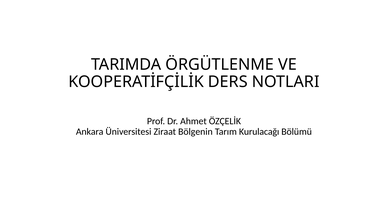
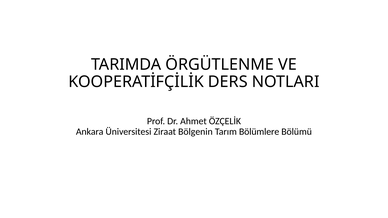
Kurulacağı: Kurulacağı -> Bölümlere (259, 132)
